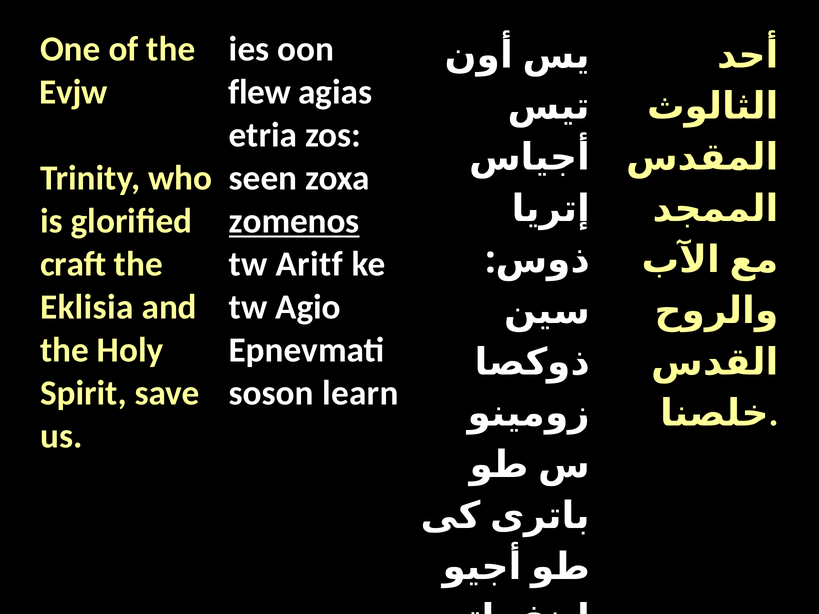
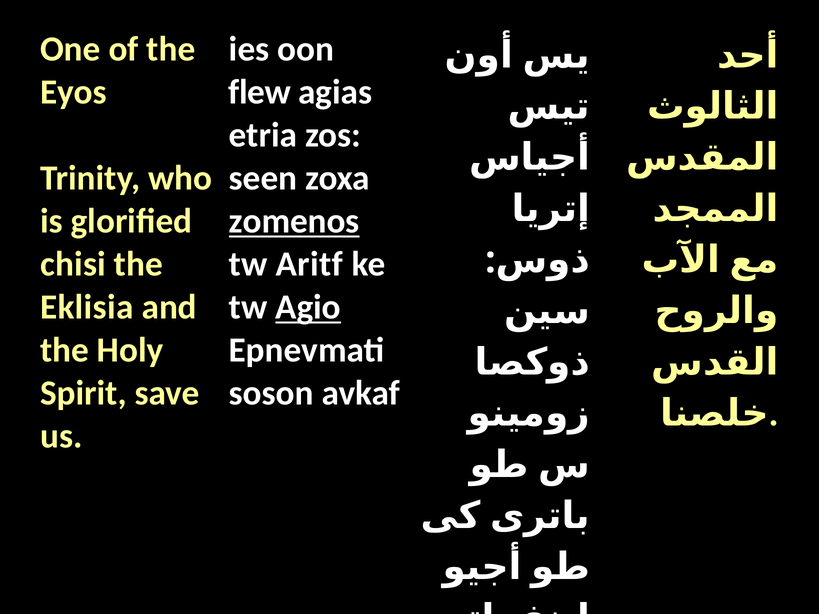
Evjw: Evjw -> Eyos (73, 92)
craft: craft -> chisi (73, 264)
Agio underline: none -> present (308, 307)
learn: learn -> avkaf (361, 393)
